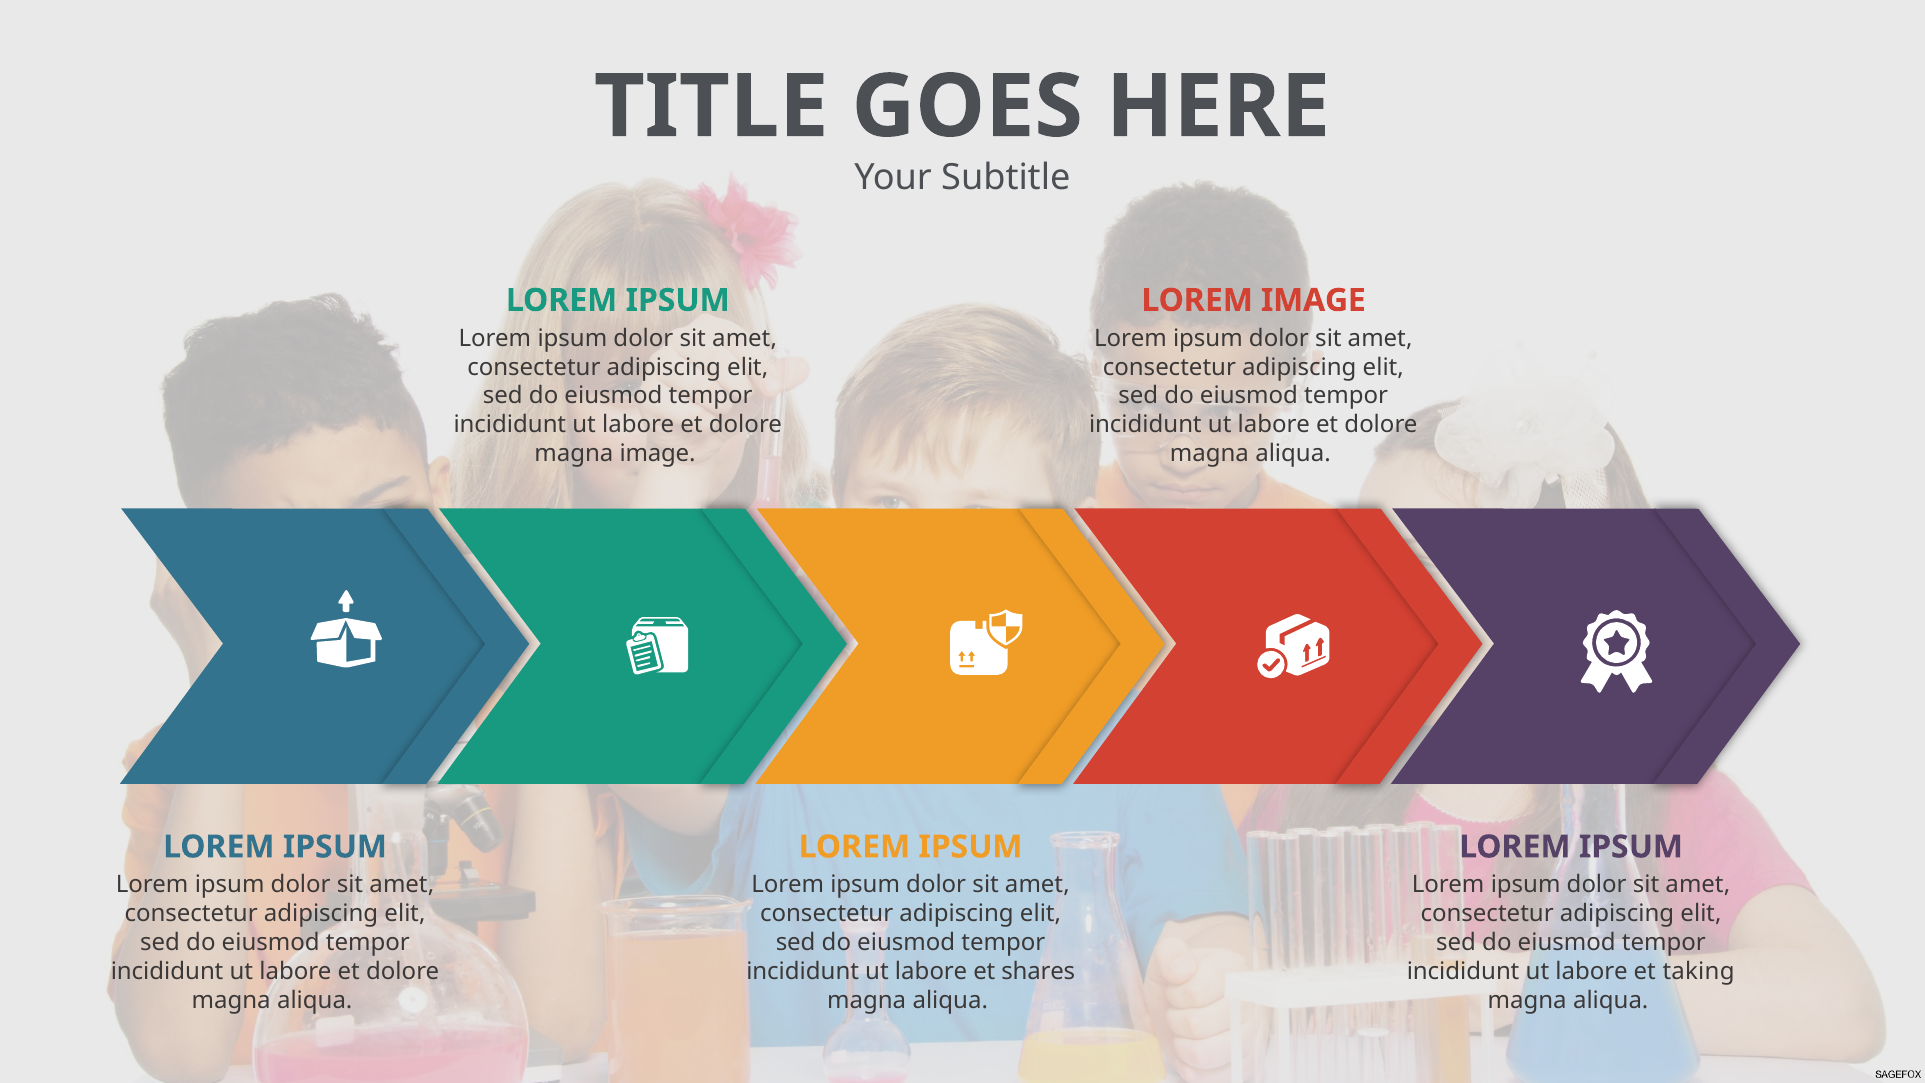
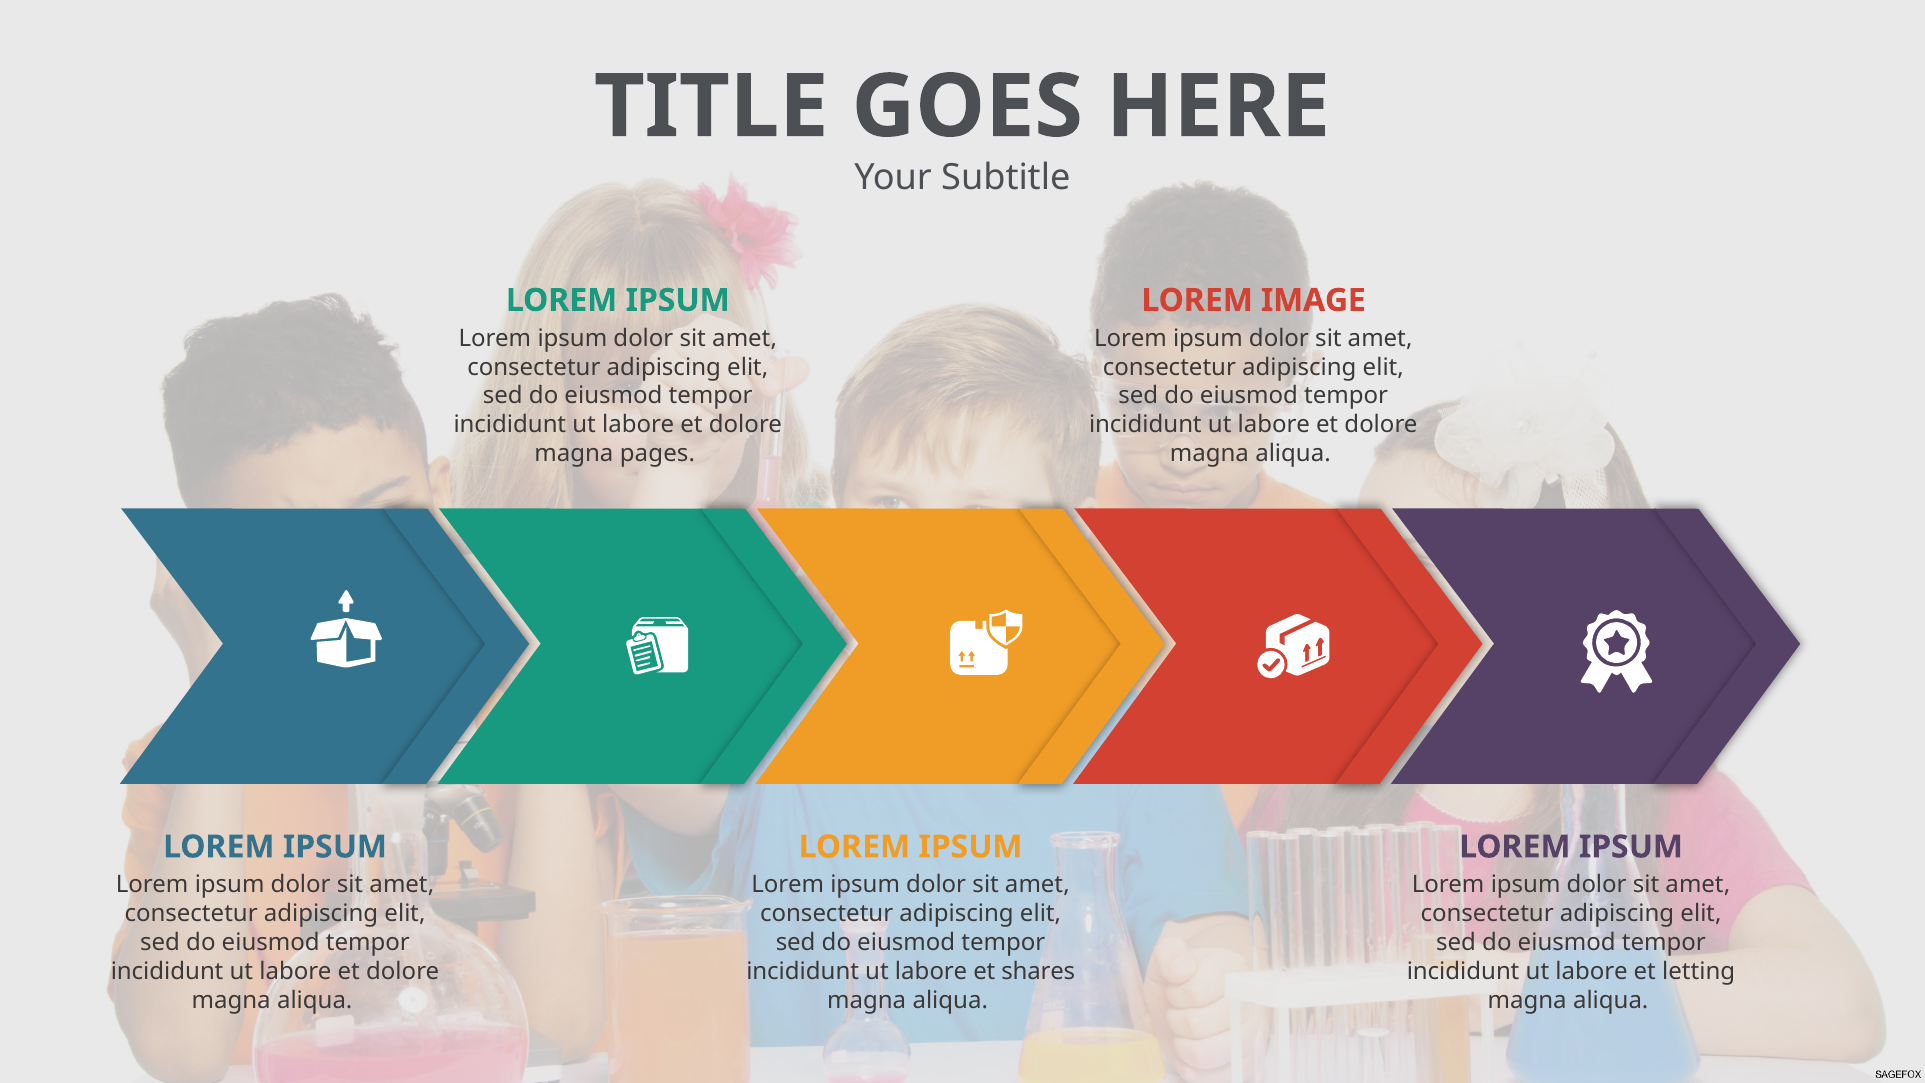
magna image: image -> pages (657, 454)
taking: taking -> letting (1699, 971)
